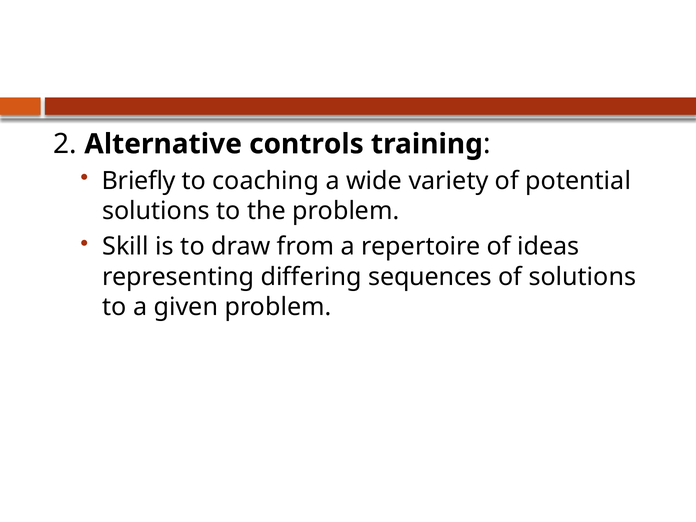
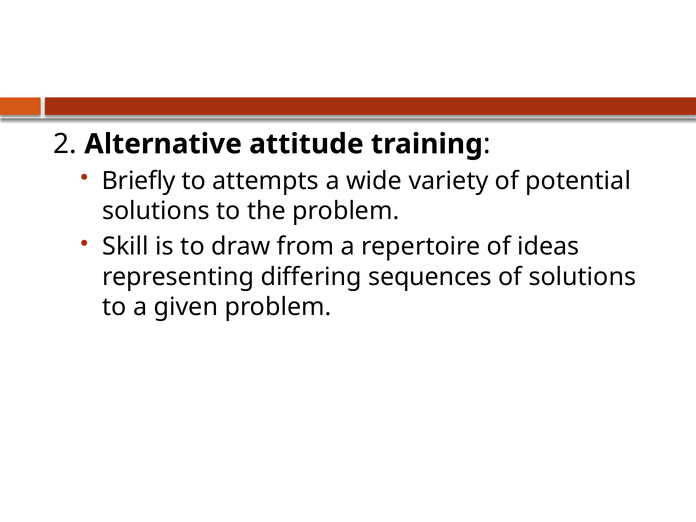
controls: controls -> attitude (306, 144)
coaching: coaching -> attempts (266, 181)
